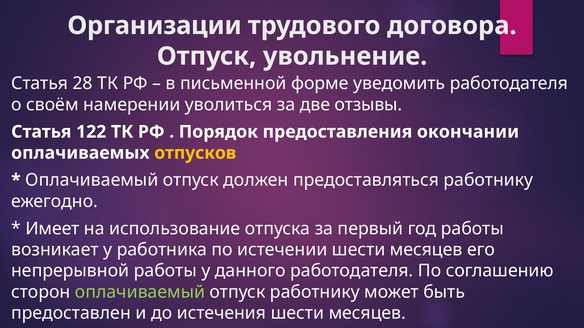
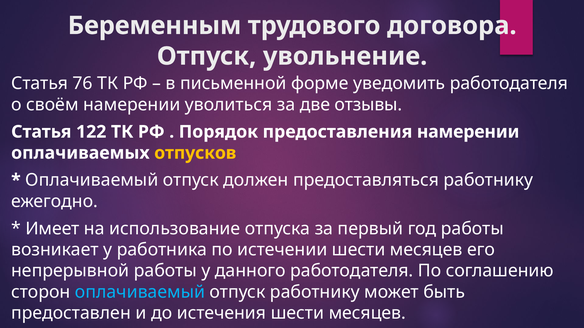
Организации: Организации -> Беременным (154, 26)
28: 28 -> 76 (83, 84)
предоставления окончании: окончании -> намерении (468, 132)
оплачиваемый colour: light green -> light blue (140, 292)
